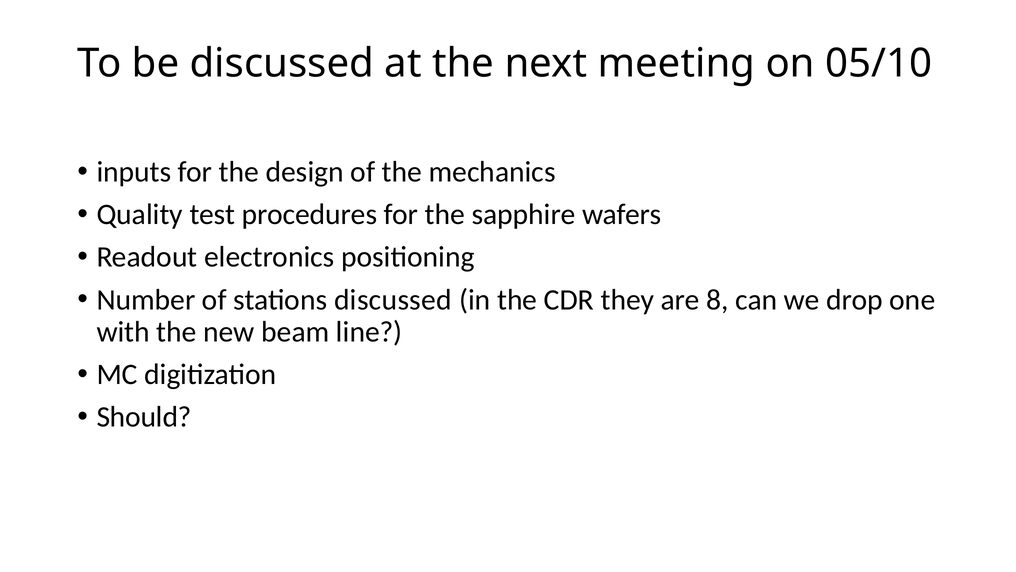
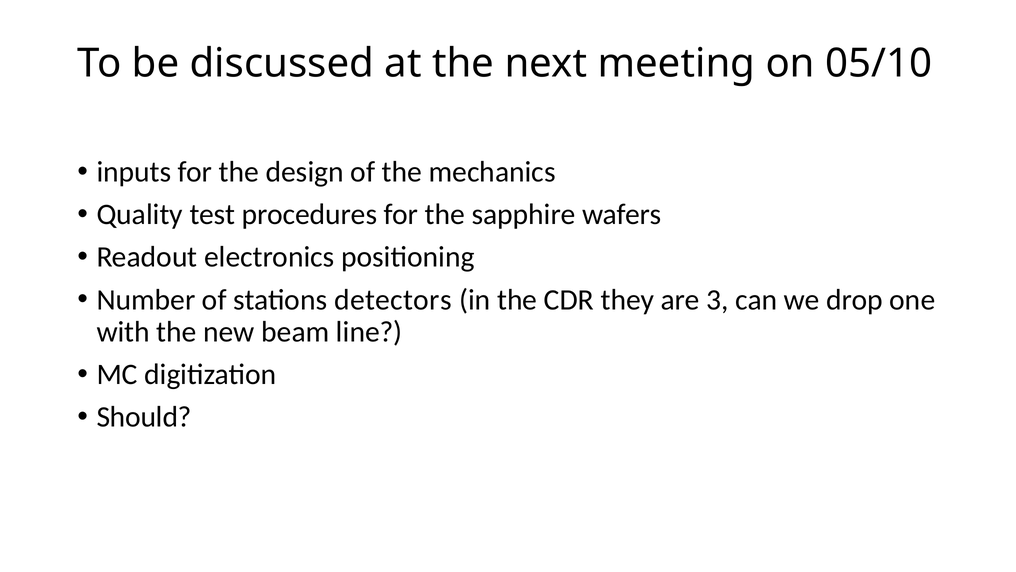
stations discussed: discussed -> detectors (393, 300)
8: 8 -> 3 (717, 300)
